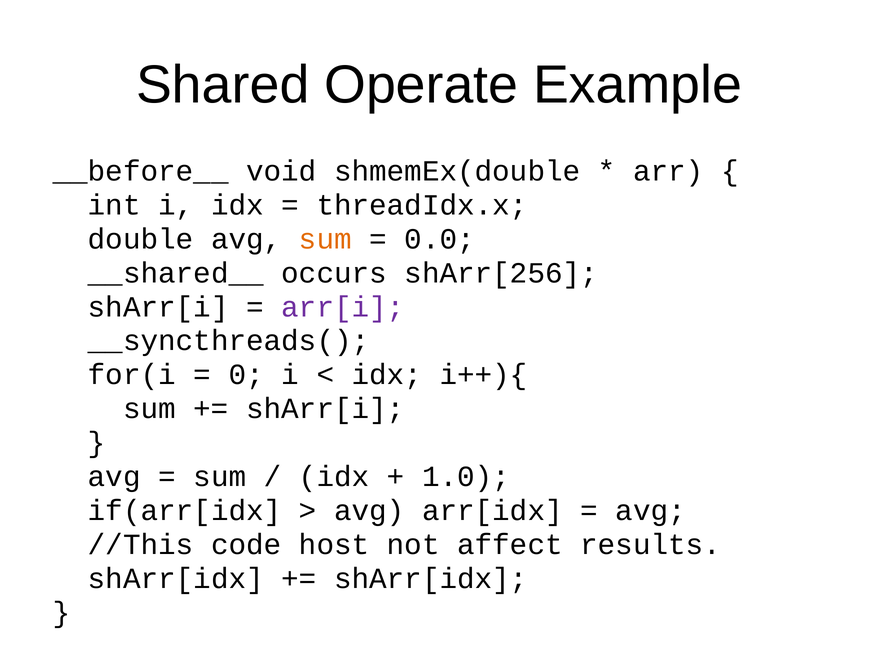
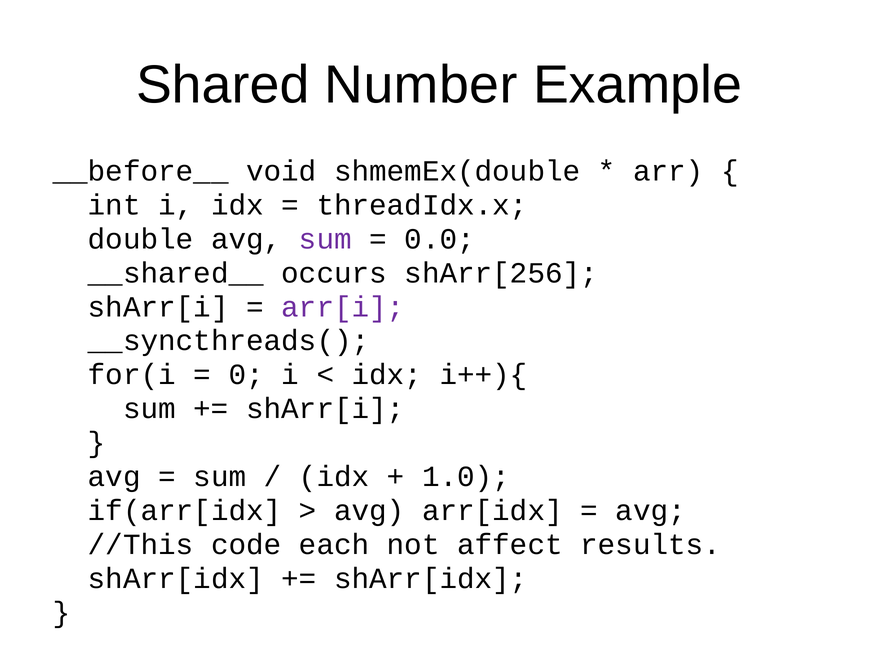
Operate: Operate -> Number (421, 85)
sum colour: orange -> purple (325, 239)
host: host -> each (334, 545)
